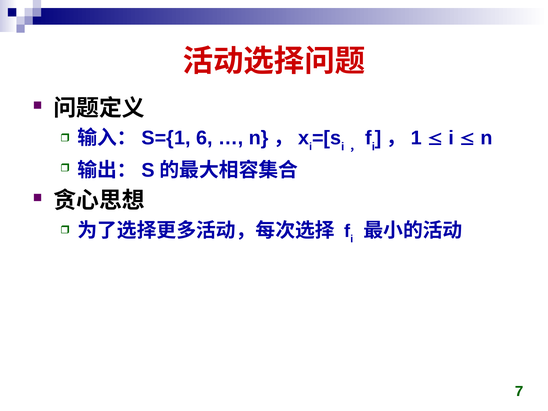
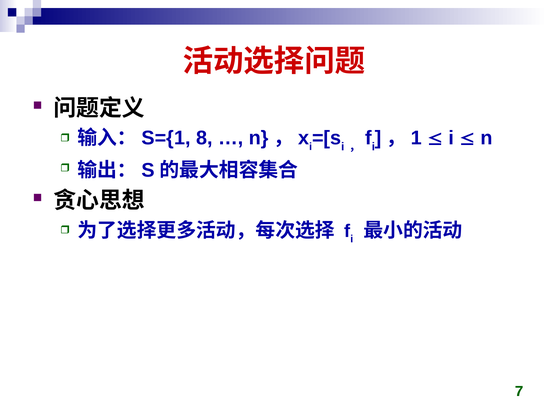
6: 6 -> 8 (204, 138)
